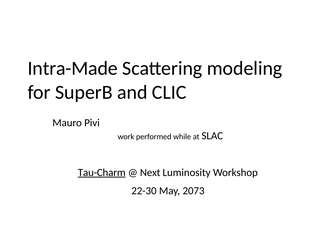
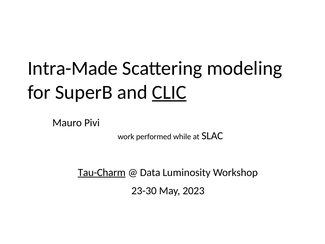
CLIC underline: none -> present (169, 92)
Next: Next -> Data (150, 172)
22-30: 22-30 -> 23-30 (144, 191)
2073: 2073 -> 2023 (194, 191)
